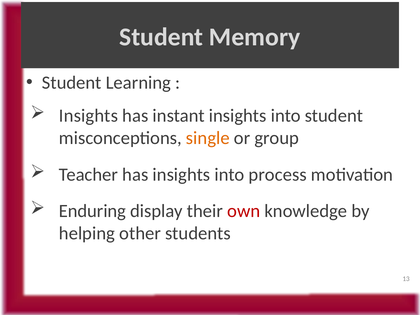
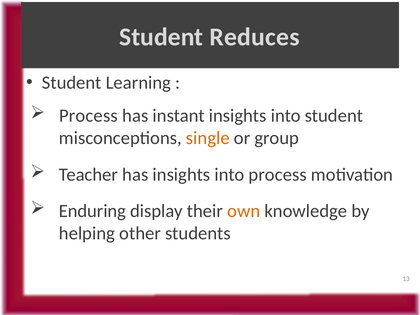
Memory: Memory -> Reduces (255, 37)
Insights: Insights -> Process (88, 116)
own colour: red -> orange (244, 211)
